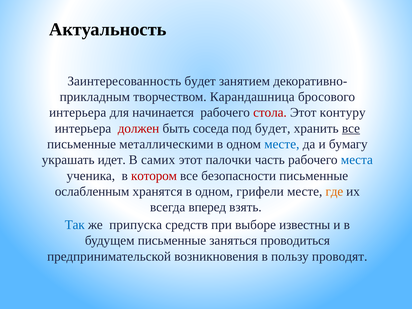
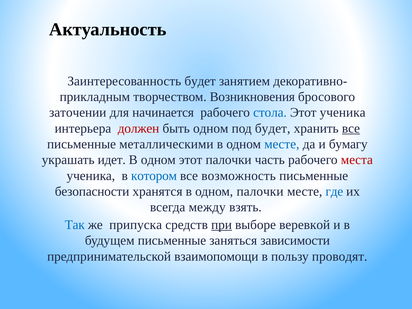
Карандашница: Карандашница -> Возникновения (252, 97)
интерьера: интерьера -> заточении (78, 113)
стола colour: red -> blue (270, 113)
Этот контуру: контуру -> ученика (343, 113)
быть соседа: соседа -> одном (211, 128)
самих: самих -> одном (158, 160)
места colour: blue -> red (357, 160)
котором colour: red -> blue (154, 176)
безопасности: безопасности -> возможность (239, 176)
ослабленным: ослабленным -> безопасности (92, 191)
одном грифели: грифели -> палочки (260, 191)
где colour: orange -> blue (334, 191)
вперед: вперед -> между (207, 207)
при underline: none -> present (222, 225)
известны: известны -> веревкой (305, 225)
проводиться: проводиться -> зависимости (295, 241)
возникновения: возникновения -> взаимопомощи (216, 256)
